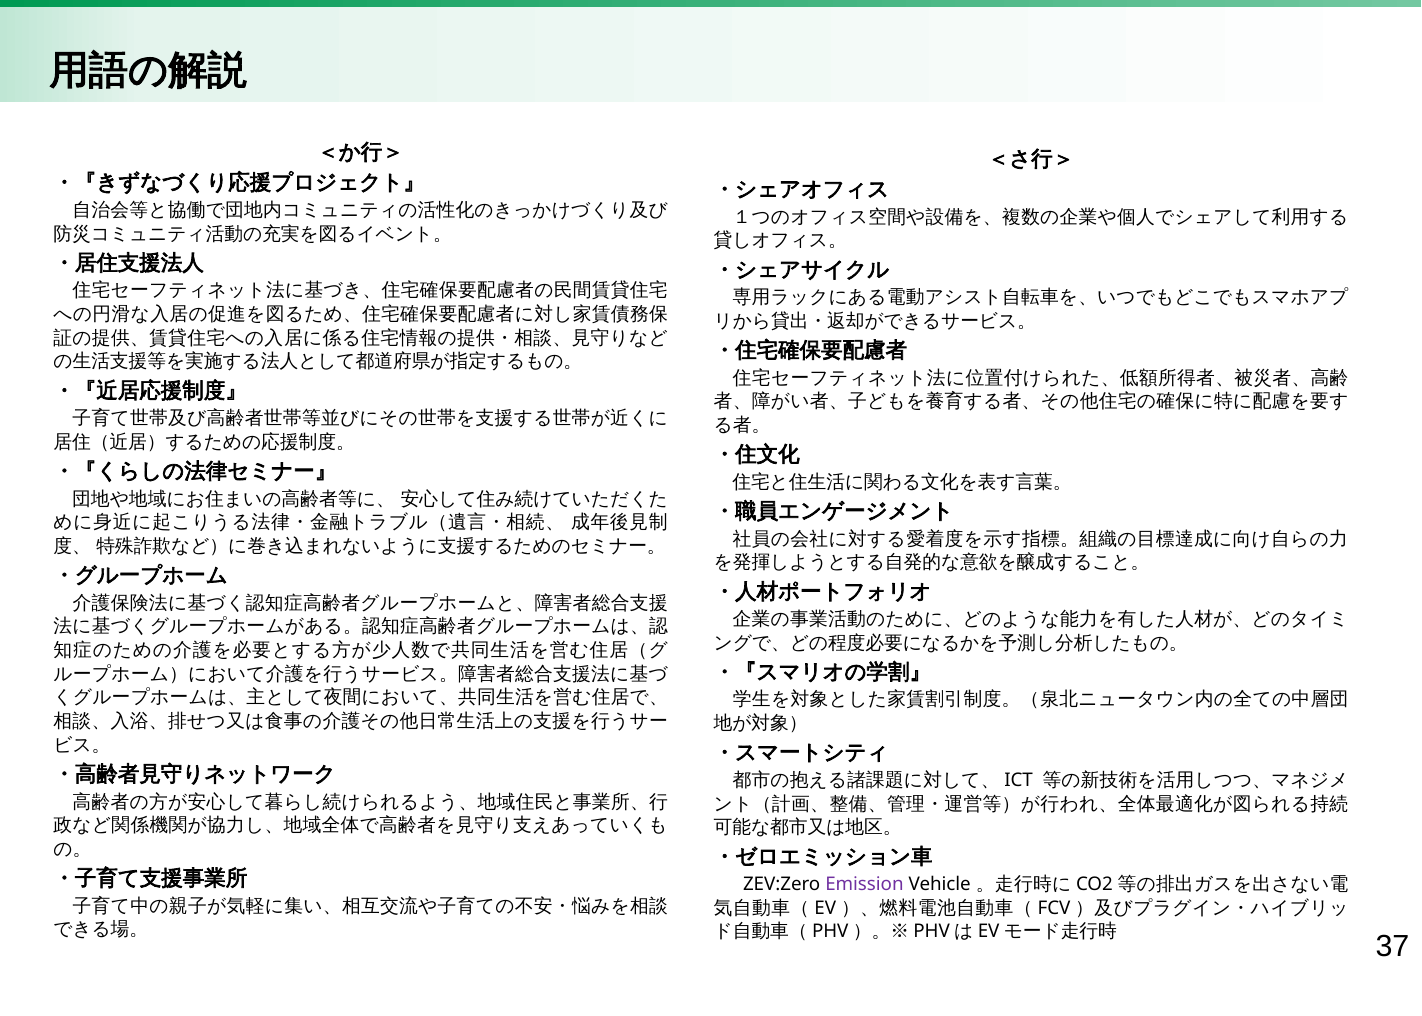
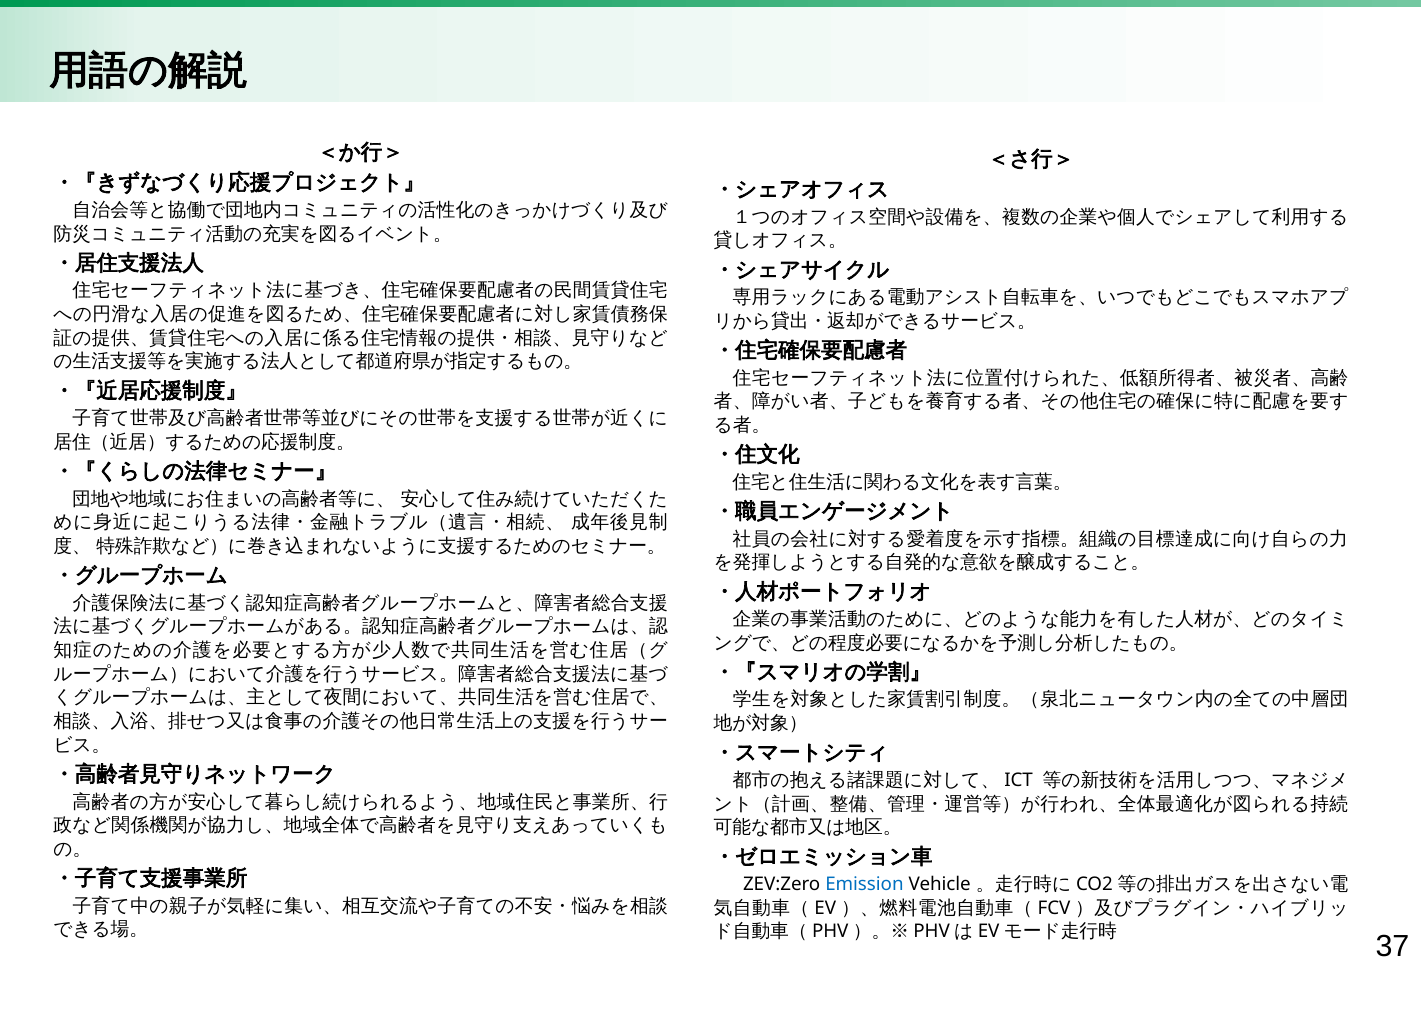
Emission colour: purple -> blue (864, 884)
